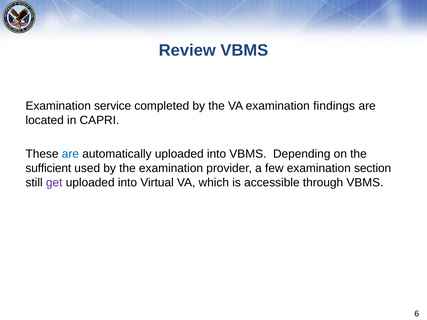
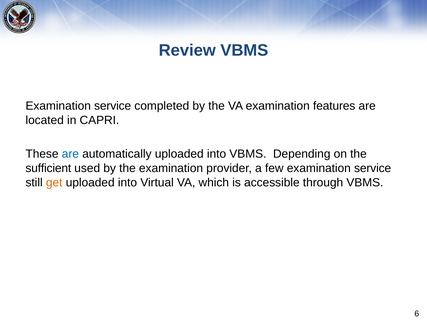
findings: findings -> features (334, 106)
few examination section: section -> service (373, 168)
get colour: purple -> orange (54, 183)
